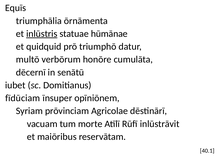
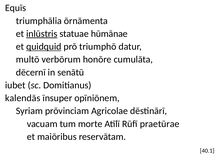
quidquid underline: none -> present (44, 47)
fīdūciam: fīdūciam -> kalendās (23, 98)
inlūstrāvit: inlūstrāvit -> praetūrae (160, 124)
